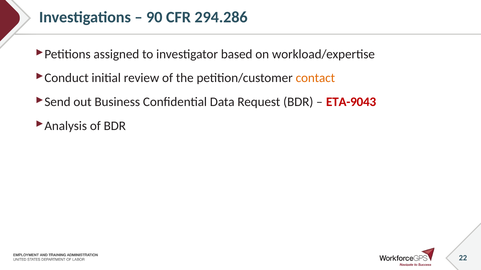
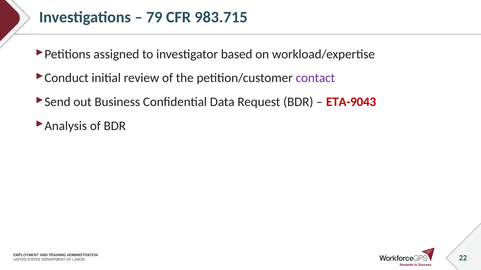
90: 90 -> 79 (154, 17)
294.286: 294.286 -> 983.715 (221, 17)
contact colour: orange -> purple (315, 78)
